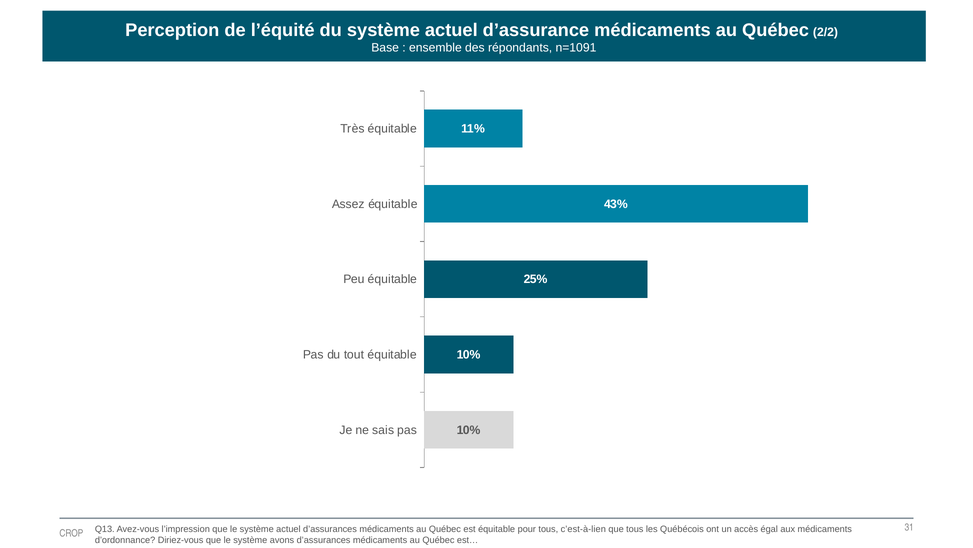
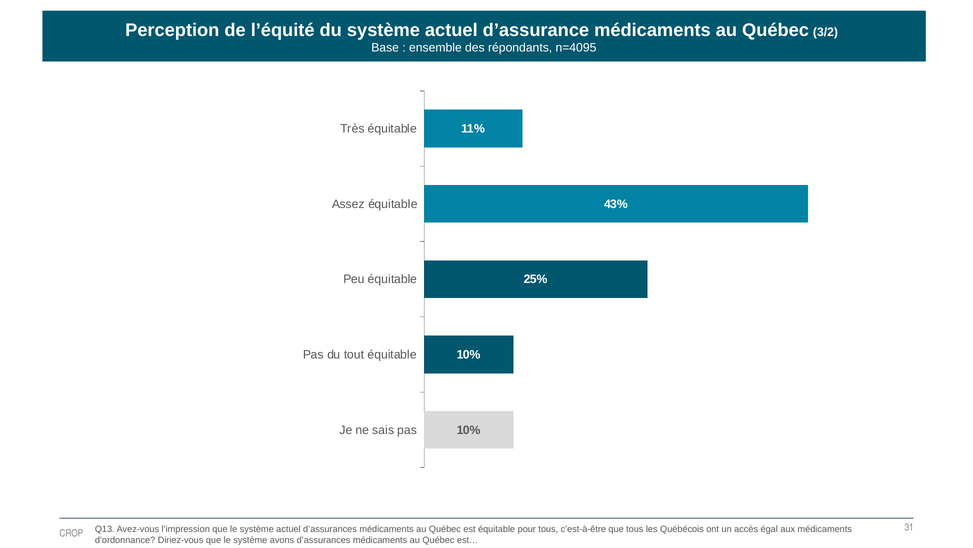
2/2: 2/2 -> 3/2 (825, 32)
n=1091: n=1091 -> n=4095 (576, 48)
c’est-à-lien: c’est-à-lien -> c’est-à-être (583, 528)
